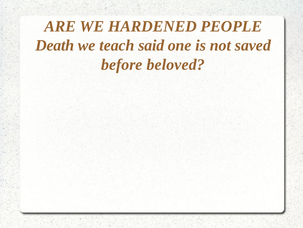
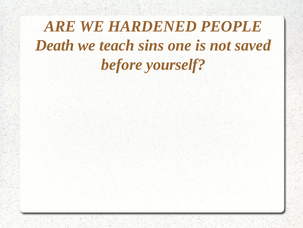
said: said -> sins (151, 45)
beloved: beloved -> yourself (176, 64)
